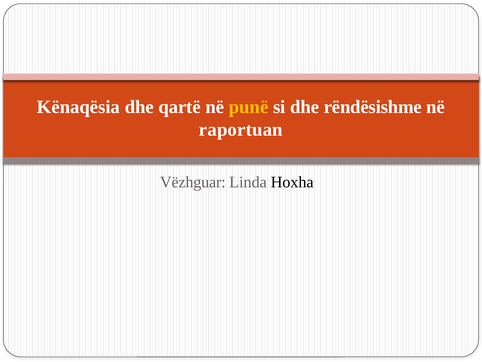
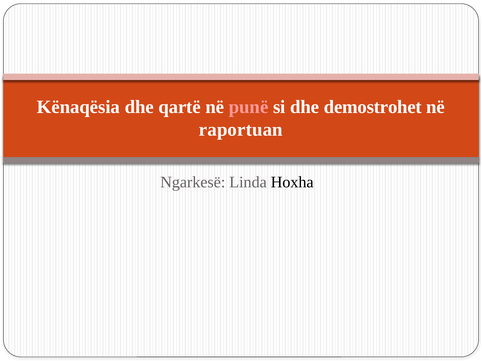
punë colour: yellow -> pink (249, 107)
rëndësishme: rëndësishme -> demostrohet (373, 107)
Vëzhguar: Vëzhguar -> Ngarkesë (193, 182)
